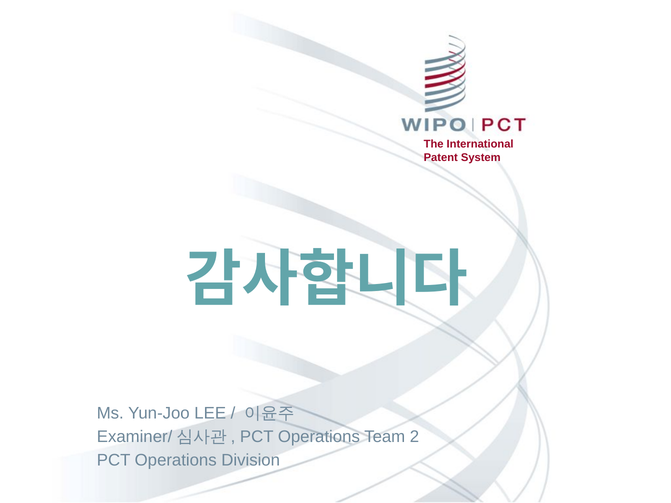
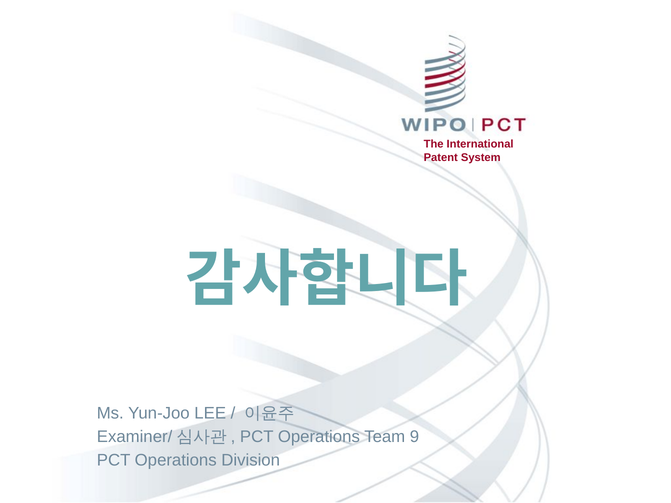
2: 2 -> 9 (415, 437)
